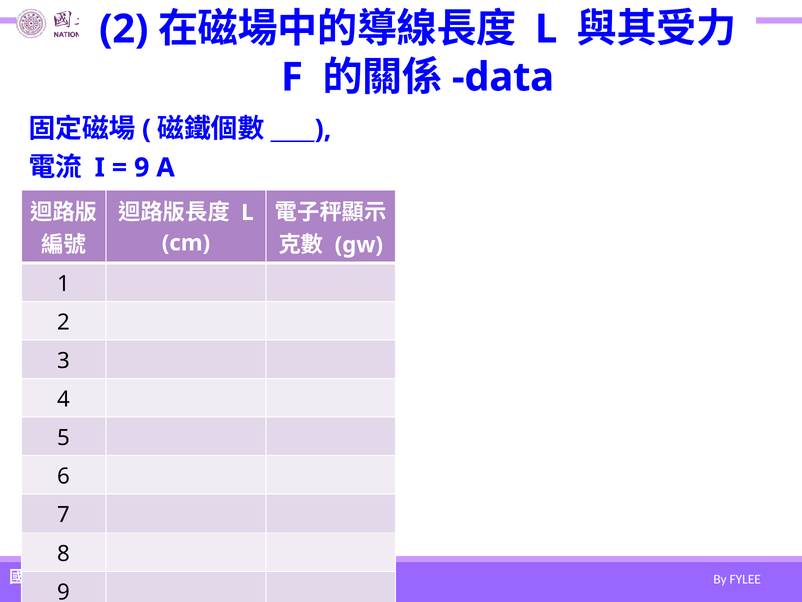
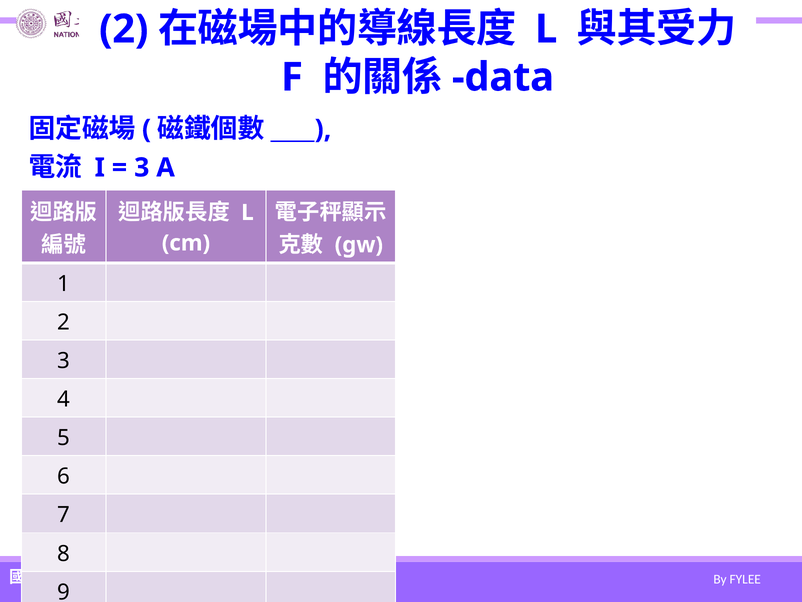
9: 9 -> 3 (142, 168)
